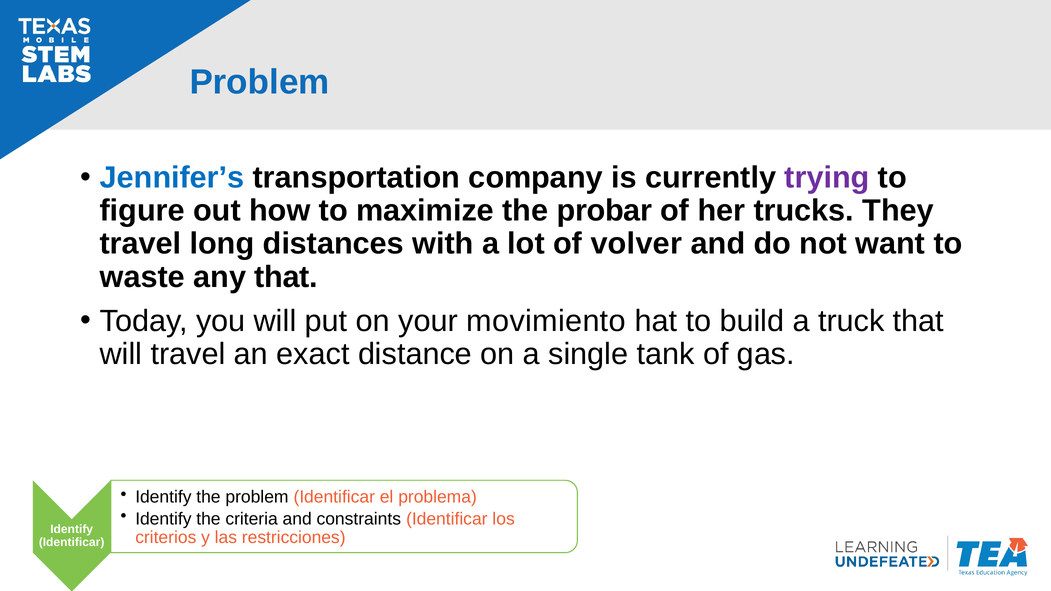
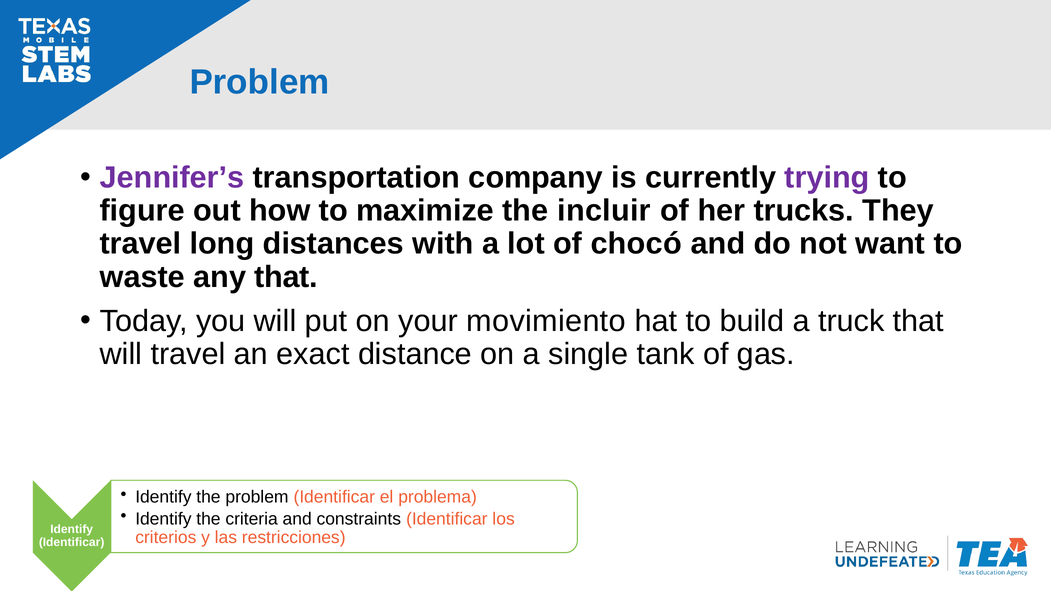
Jennifer’s colour: blue -> purple (172, 178)
probar: probar -> incluir (604, 211)
volver: volver -> chocó (636, 244)
